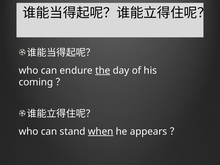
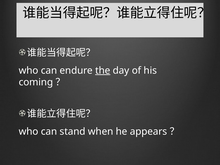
when underline: present -> none (101, 131)
